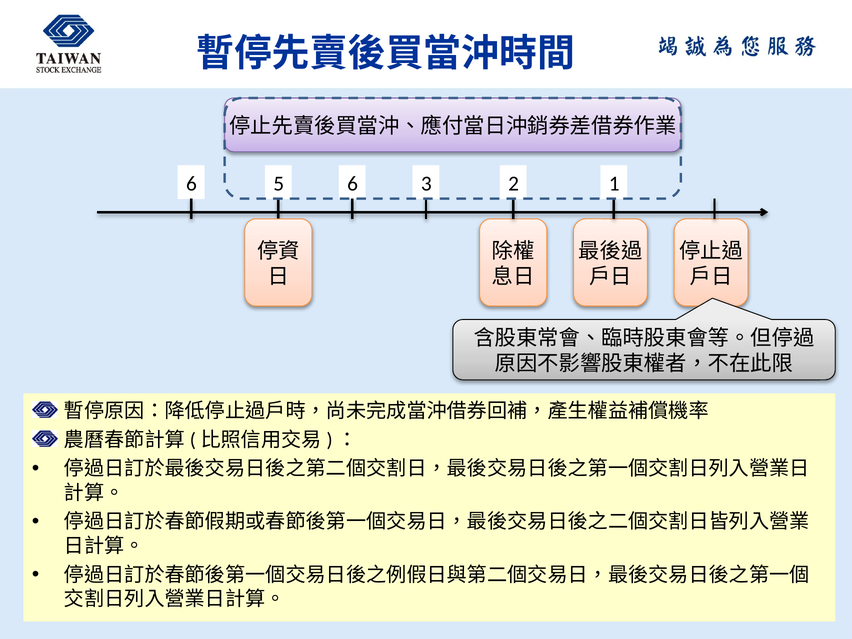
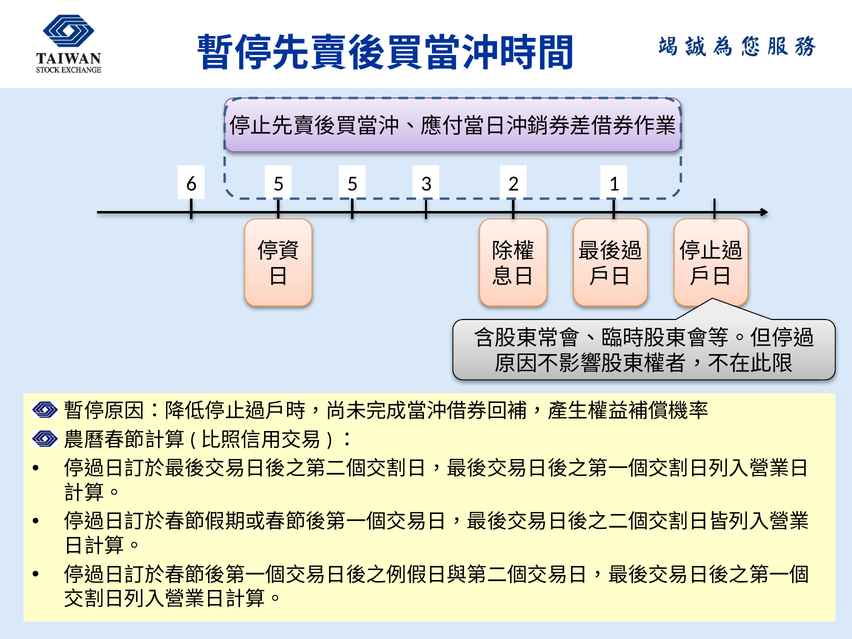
5 6: 6 -> 5 (353, 184)
